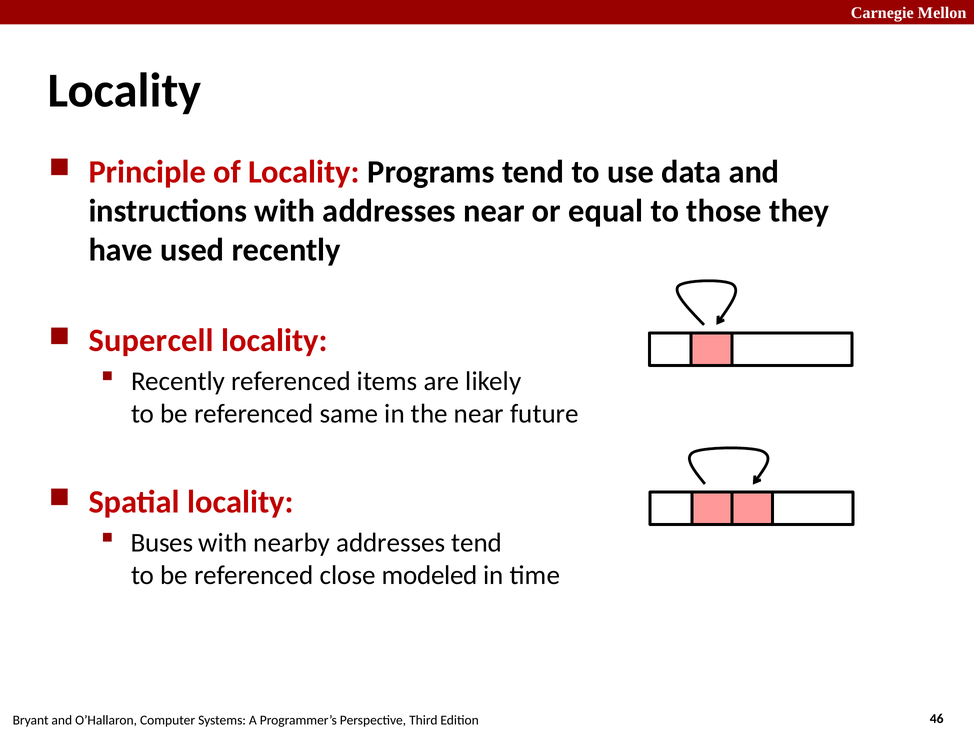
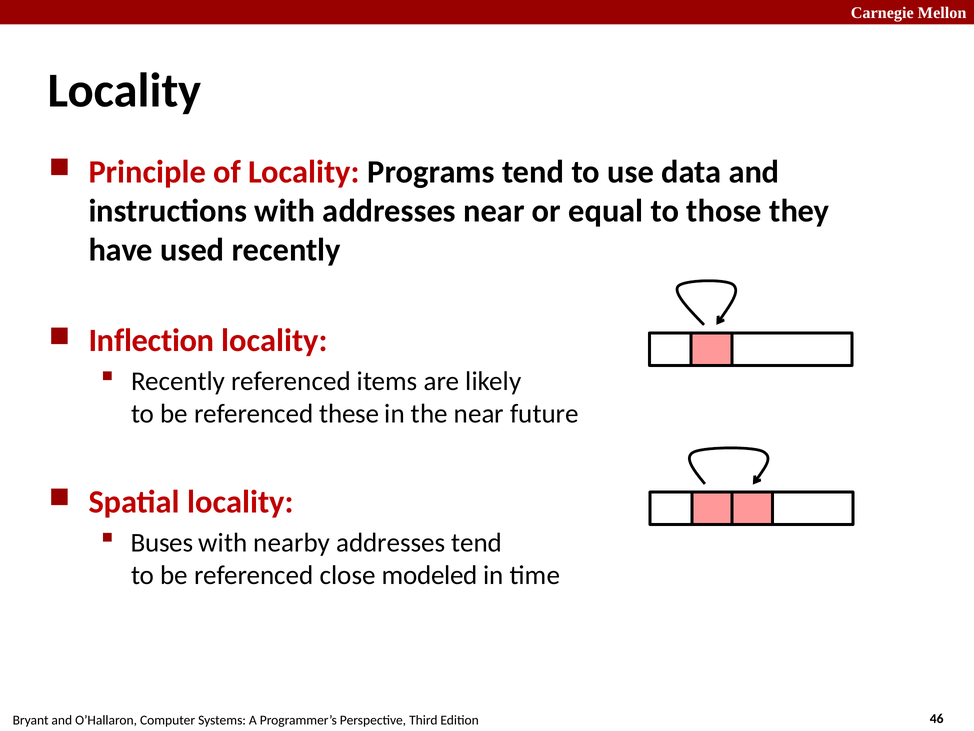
Supercell: Supercell -> Inflection (151, 341)
same: same -> these (349, 414)
